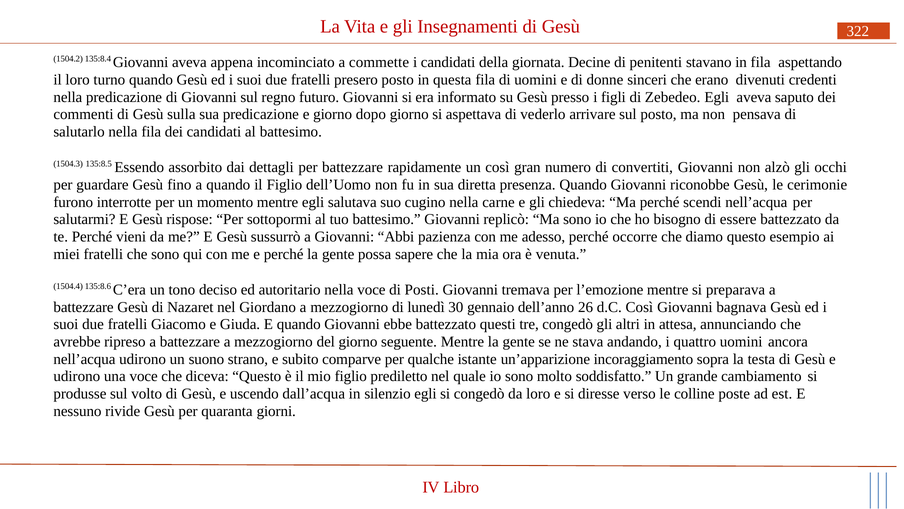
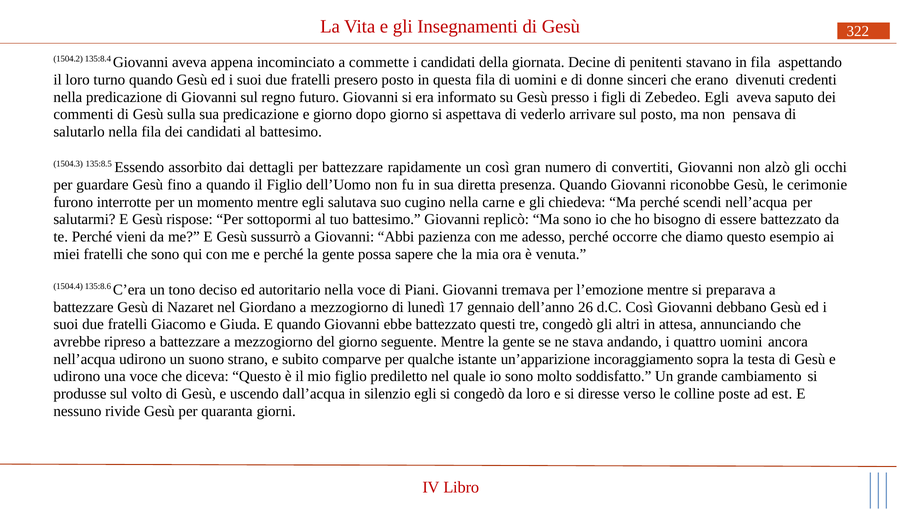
Posti: Posti -> Piani (422, 290)
30: 30 -> 17 (456, 307)
bagnava: bagnava -> debbano (742, 307)
